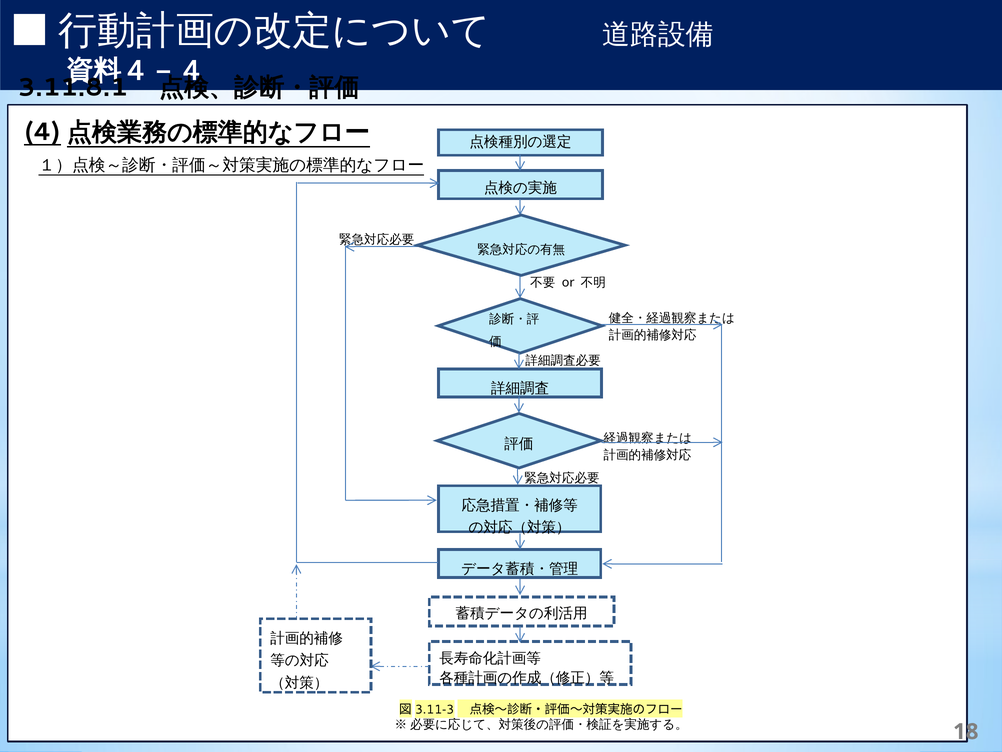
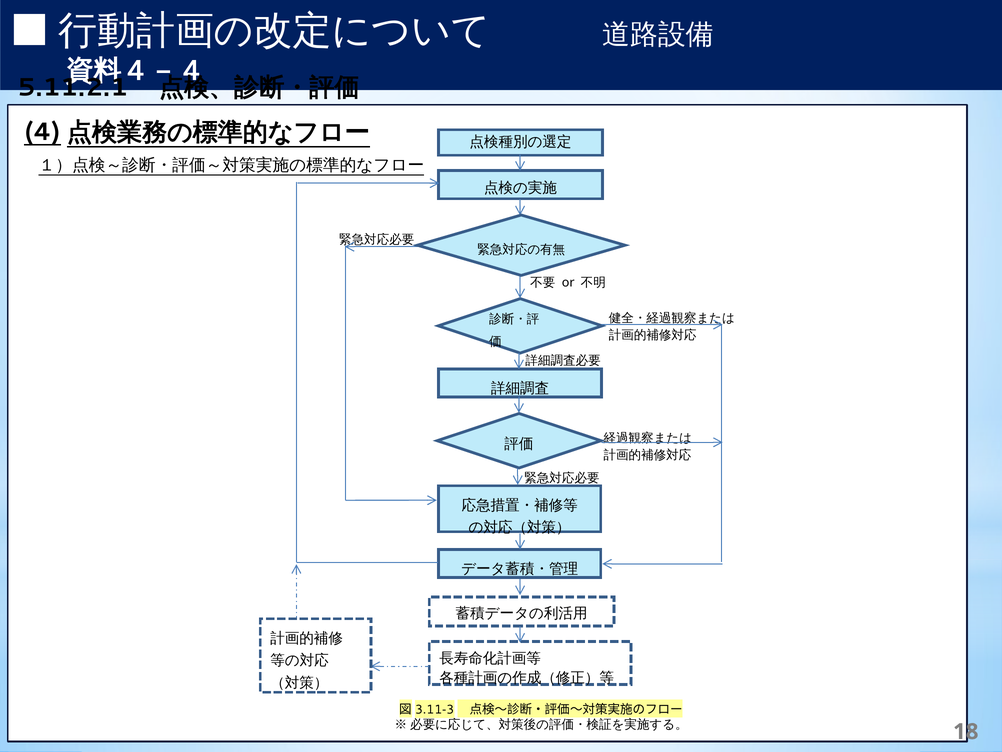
3.11.8.1: 3.11.8.1 -> 5.11.2.1 (73, 87)
